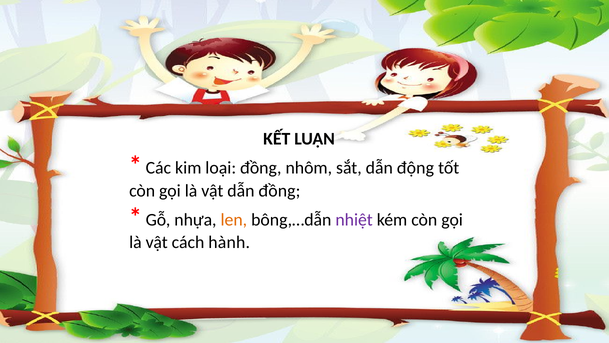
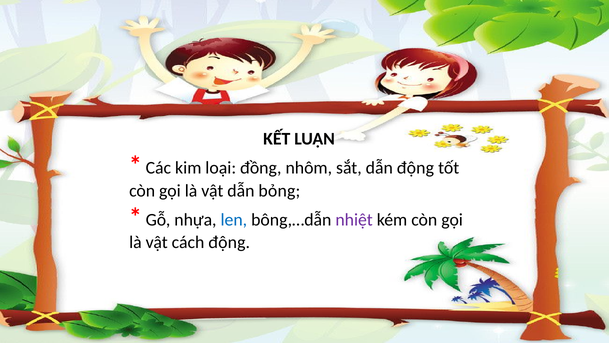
dẫn đồng: đồng -> bỏng (279, 190)
len colour: orange -> blue (234, 219)
cách hành: hành -> động (229, 242)
